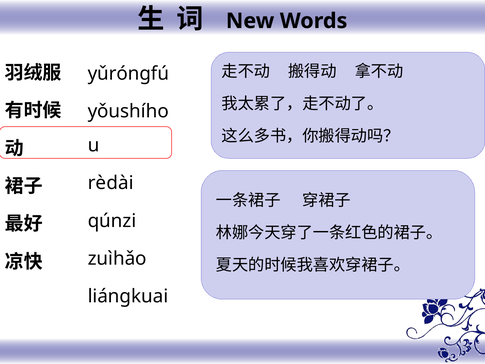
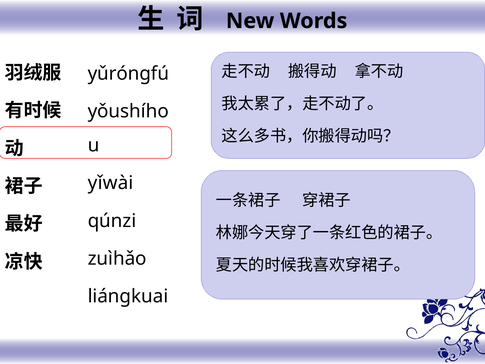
rèdài: rèdài -> yǐwài (111, 183)
